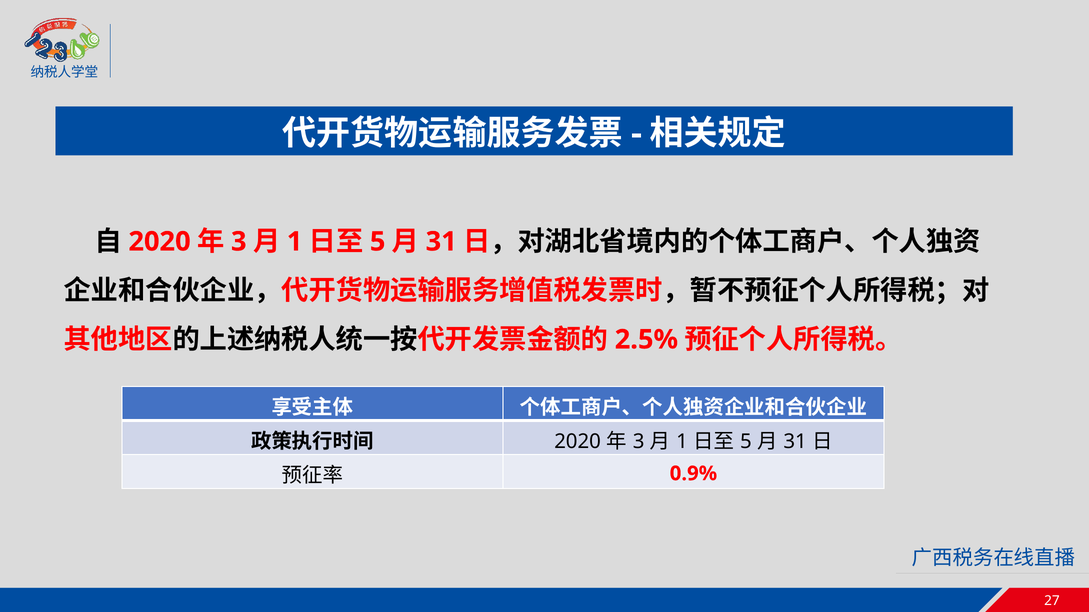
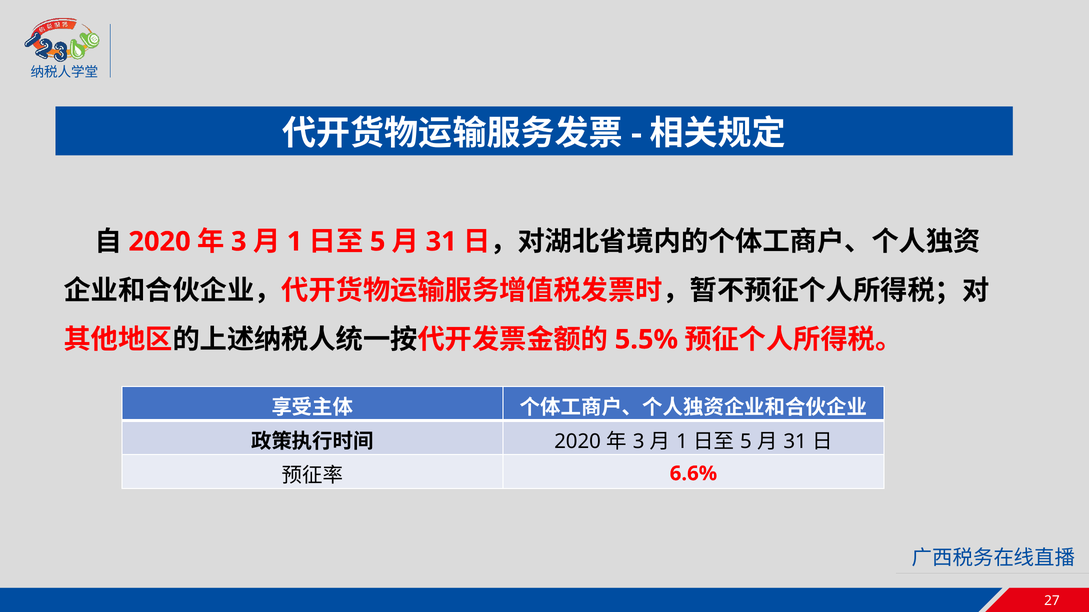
2.5%: 2.5% -> 5.5% (646, 340)
0.9%: 0.9% -> 6.6% (693, 474)
